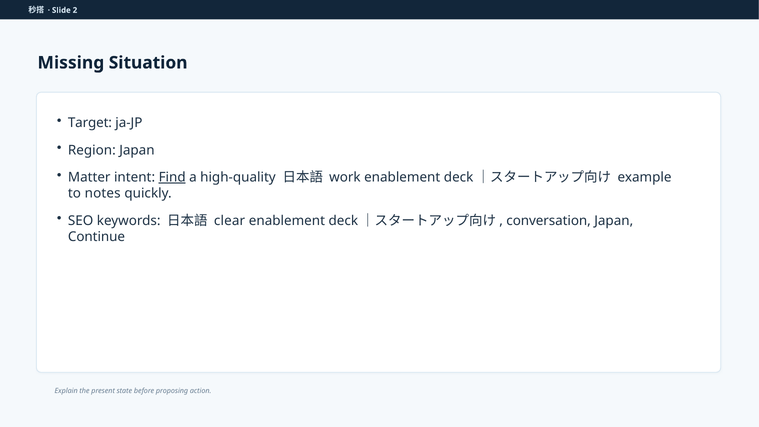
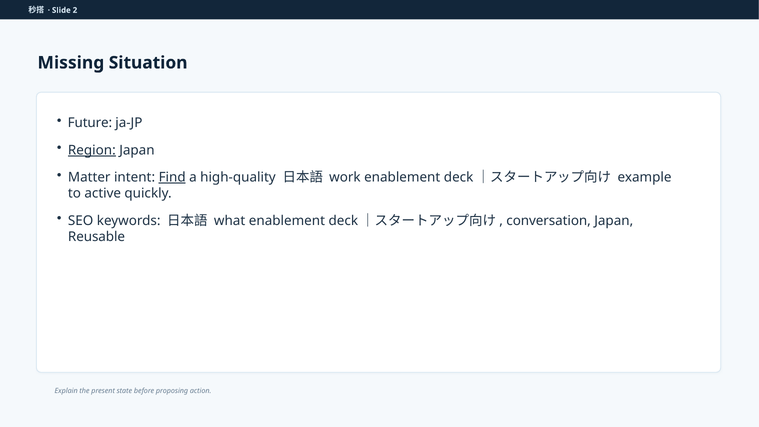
Target: Target -> Future (90, 123)
Region underline: none -> present (92, 150)
notes: notes -> active (103, 193)
clear: clear -> what (230, 221)
Continue: Continue -> Reusable (96, 237)
